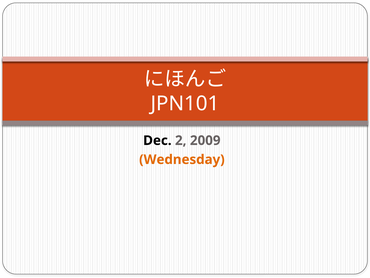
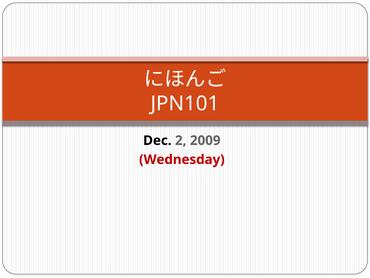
Wednesday colour: orange -> red (182, 159)
